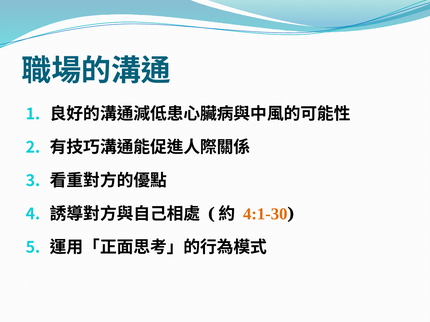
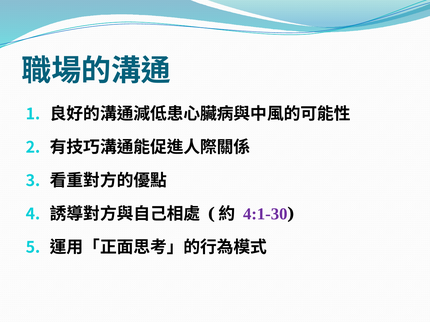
4:1-30 colour: orange -> purple (265, 214)
